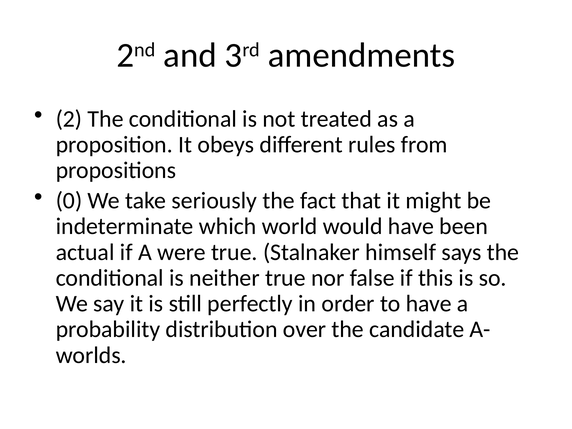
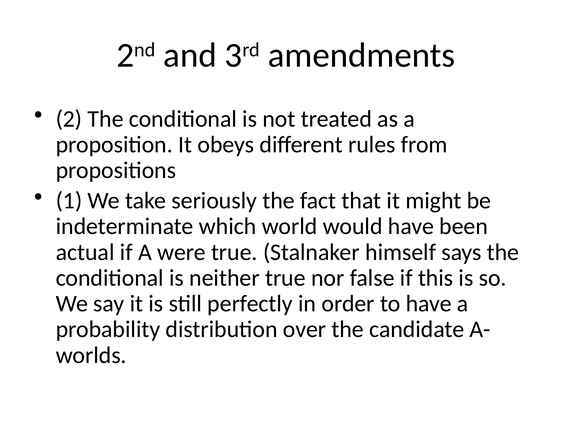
0: 0 -> 1 (69, 201)
